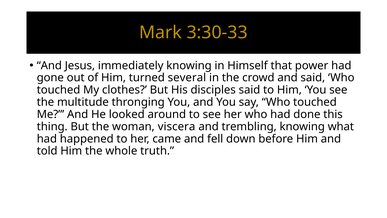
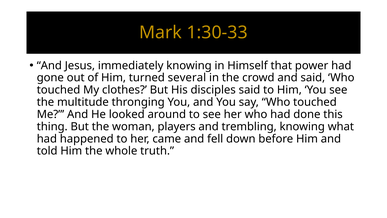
3:30-33: 3:30-33 -> 1:30-33 (217, 33)
viscera: viscera -> players (177, 126)
